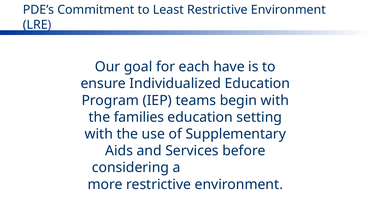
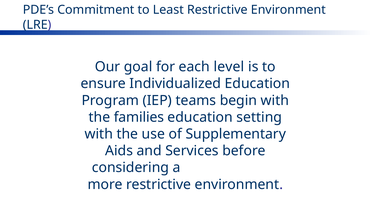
have: have -> level (229, 67)
